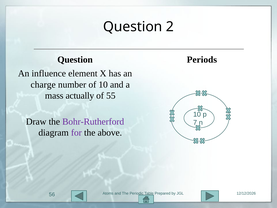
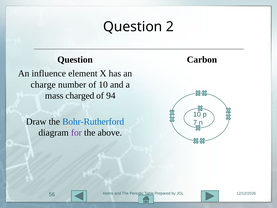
Periods: Periods -> Carbon (202, 60)
actually: actually -> charged (80, 96)
55: 55 -> 94 (111, 96)
Bohr-Rutherford colour: purple -> blue (93, 121)
